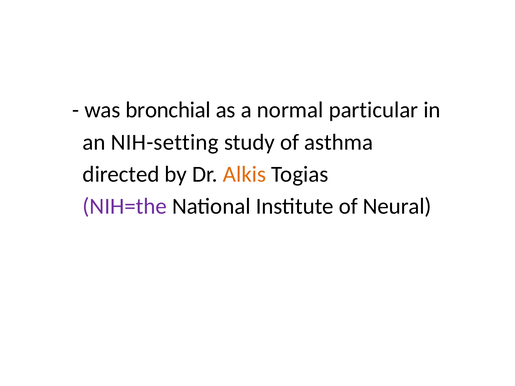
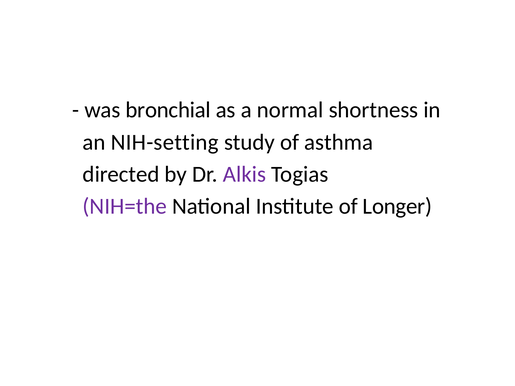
particular: particular -> shortness (373, 110)
Alkis colour: orange -> purple (244, 174)
Neural: Neural -> Longer (397, 206)
